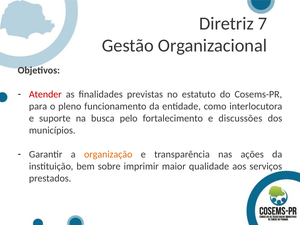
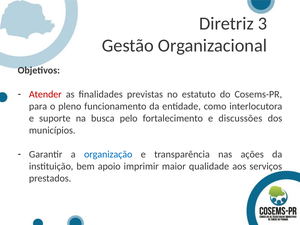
7: 7 -> 3 (263, 24)
organização colour: orange -> blue (108, 154)
sobre: sobre -> apoio (109, 166)
